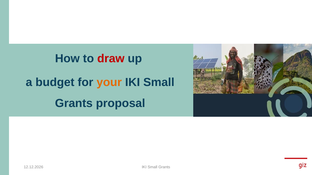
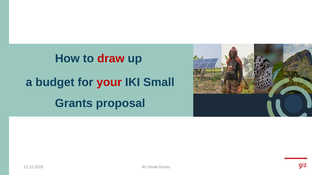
your colour: orange -> red (109, 82)
